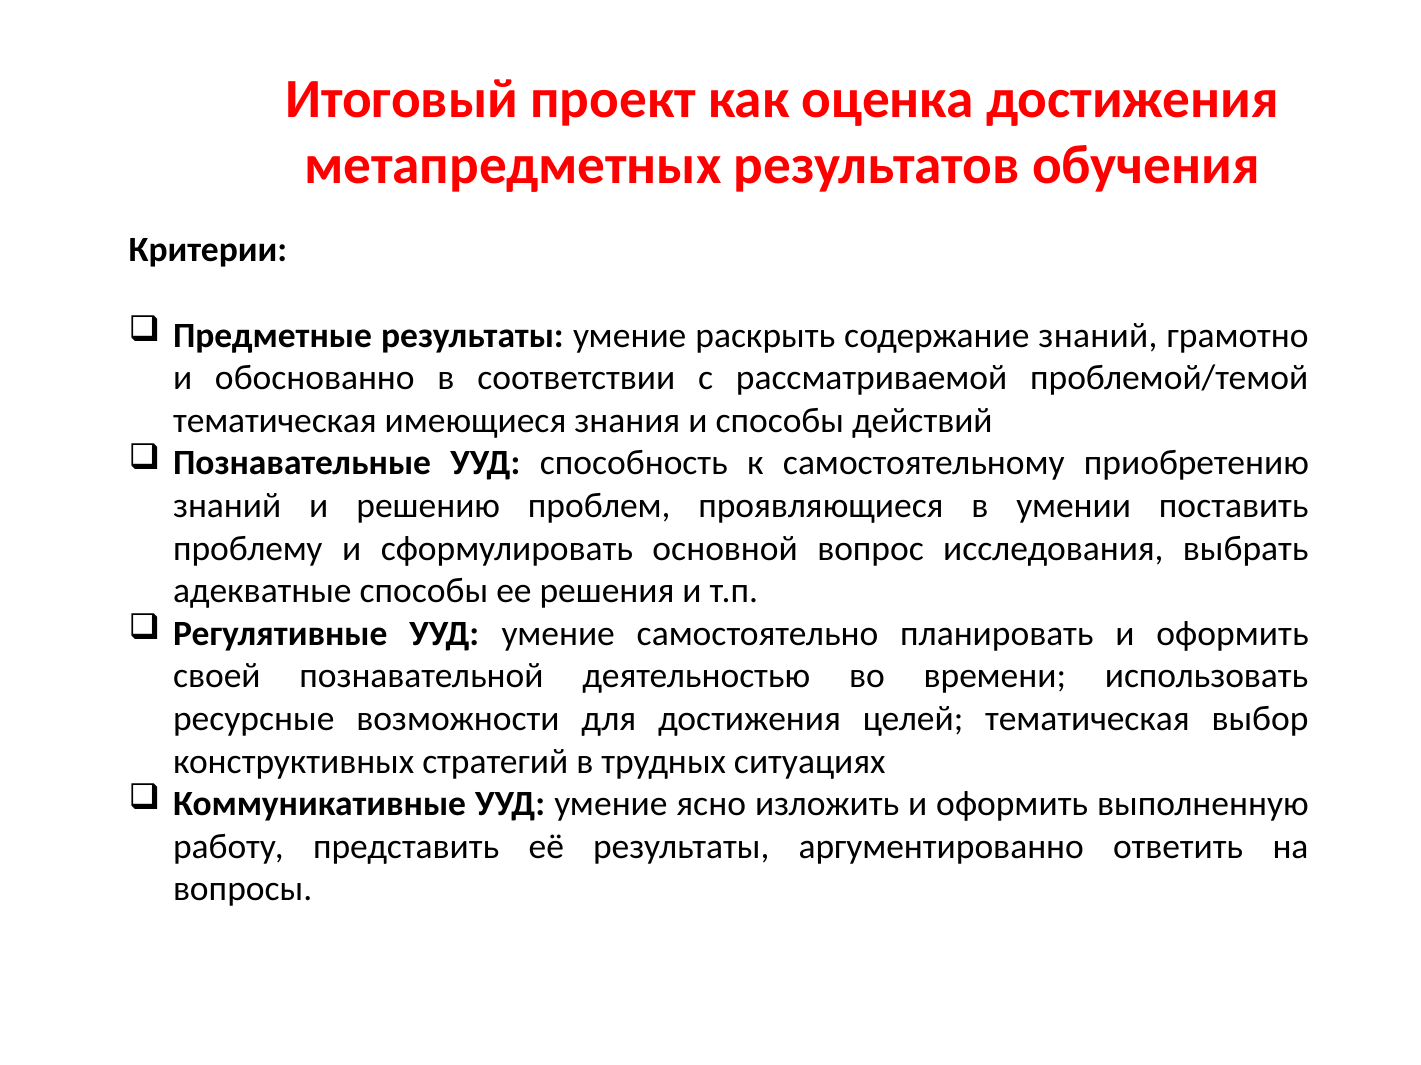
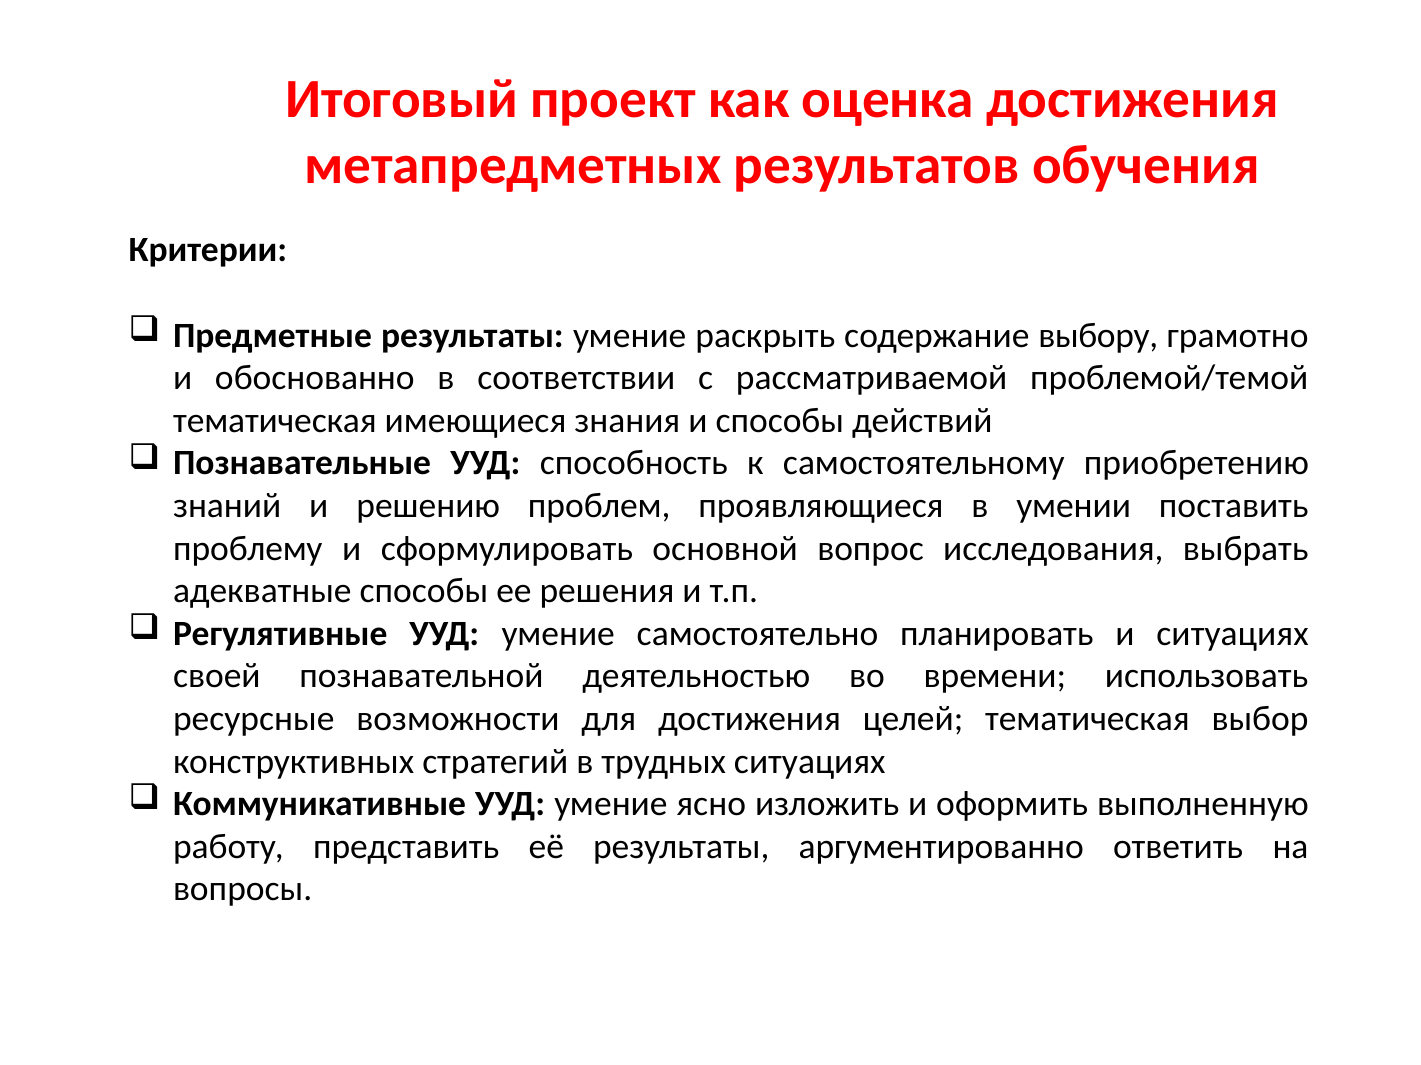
содержание знаний: знаний -> выбору (1098, 336)
планировать и оформить: оформить -> ситуациях (1233, 634)
